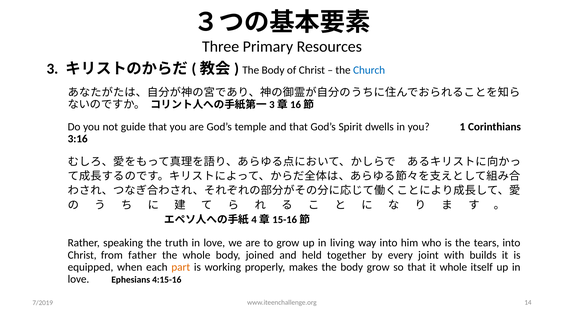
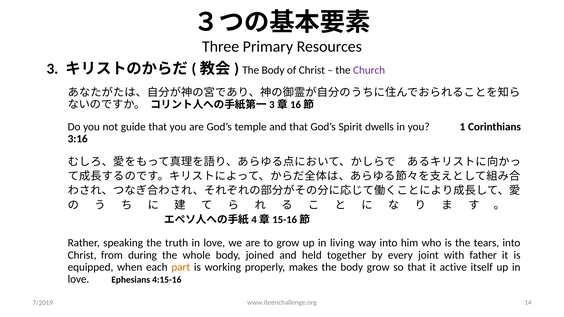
Church colour: blue -> purple (369, 70)
father: father -> during (143, 255)
builds: builds -> father (483, 255)
it whole: whole -> active (453, 267)
